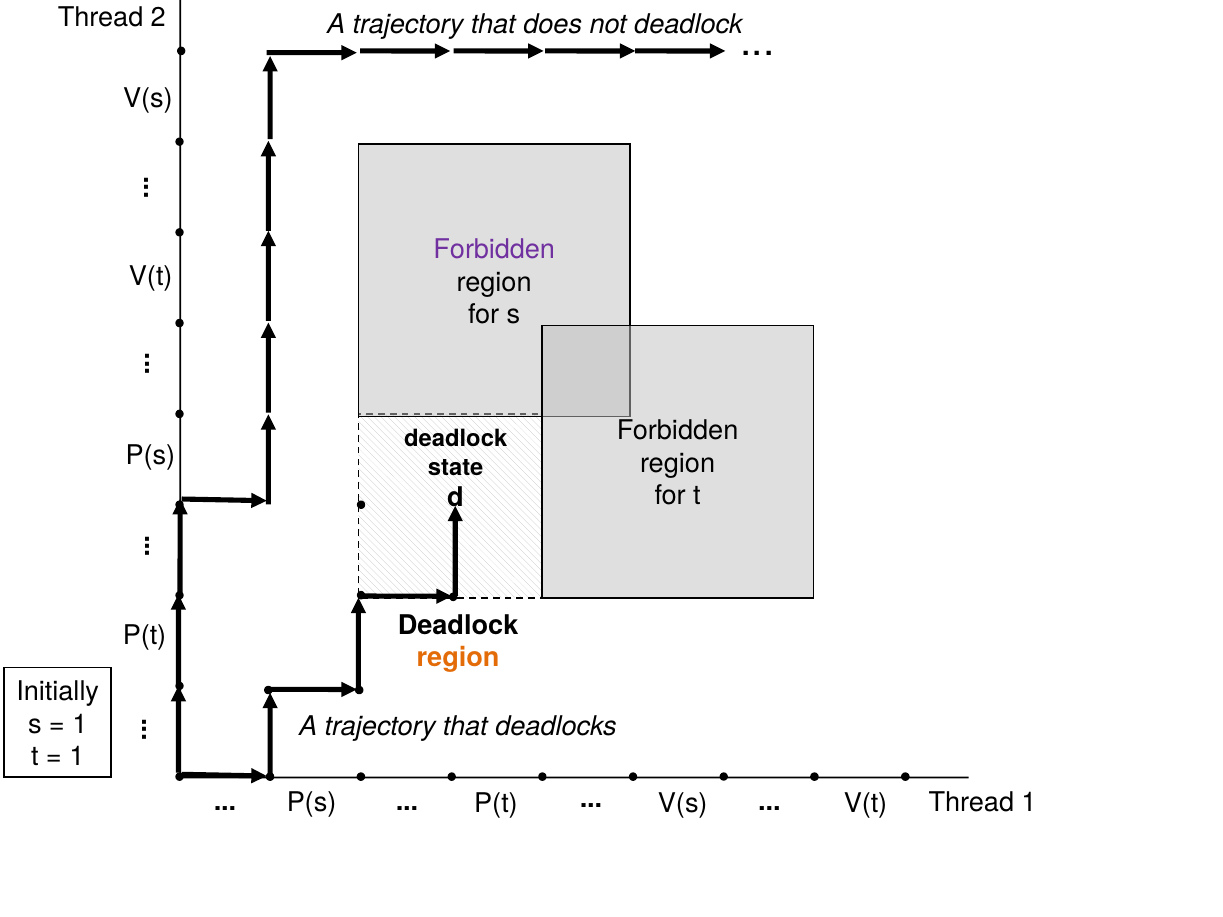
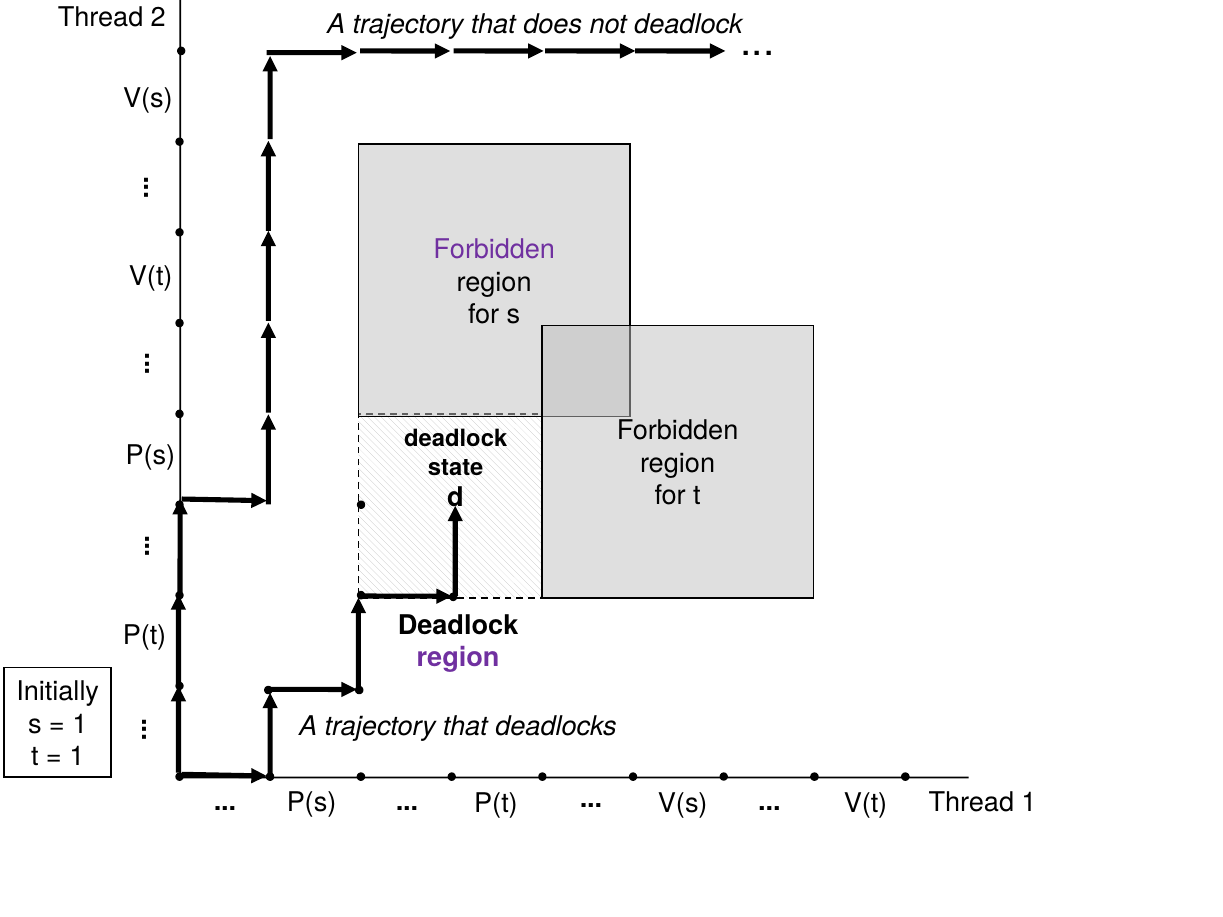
region colour: orange -> purple (458, 658)
